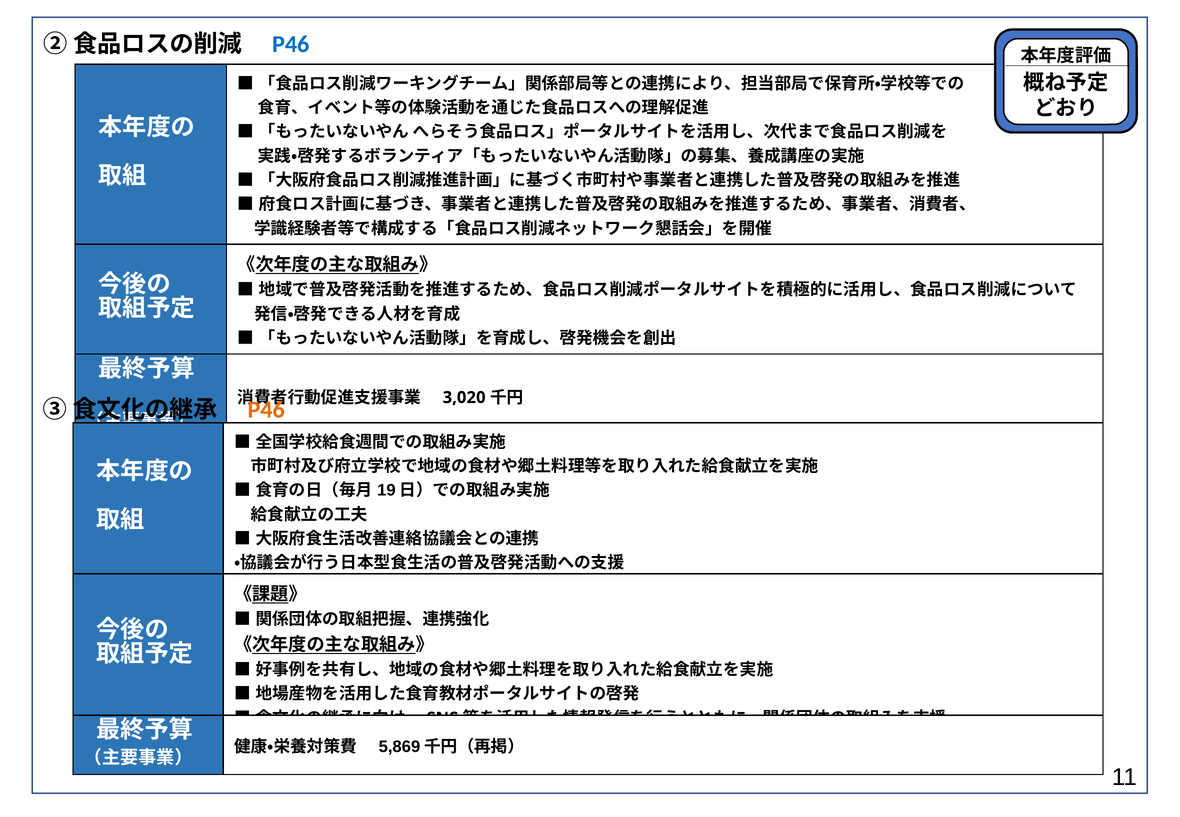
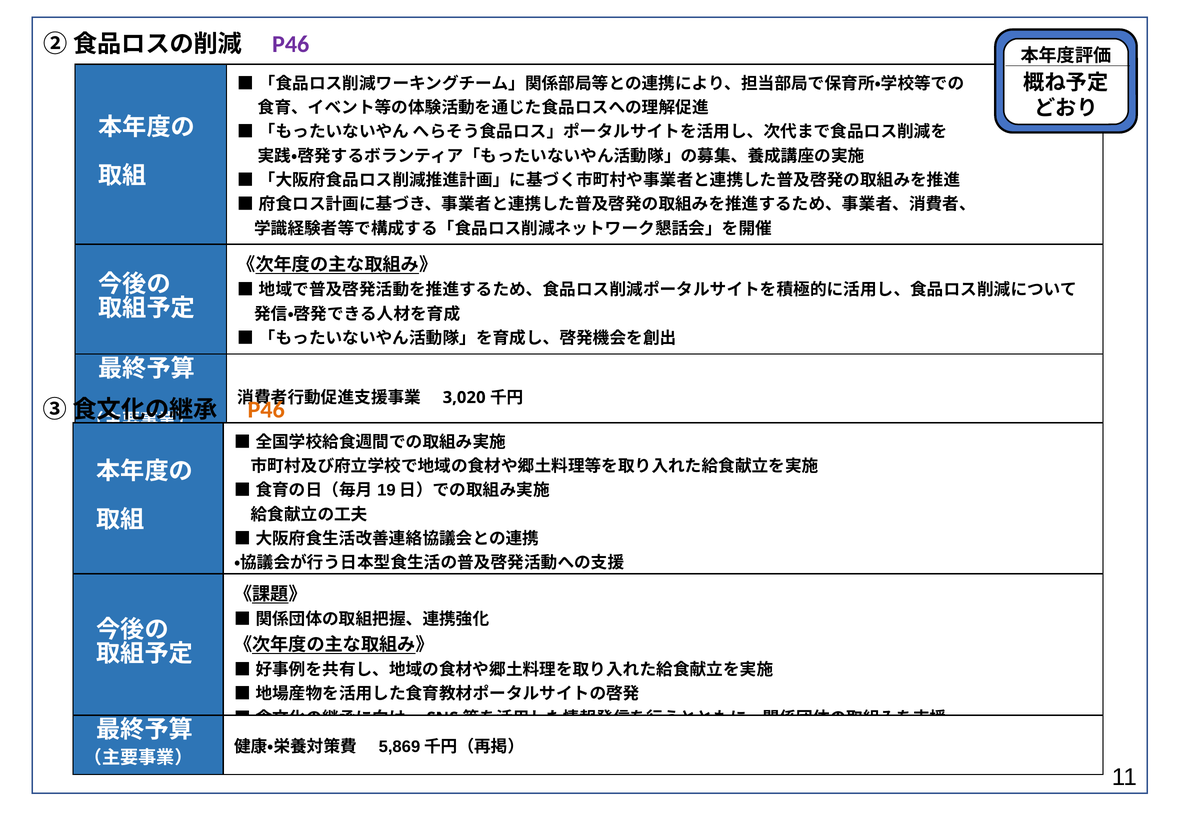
P46 colour: blue -> purple (291, 44)
